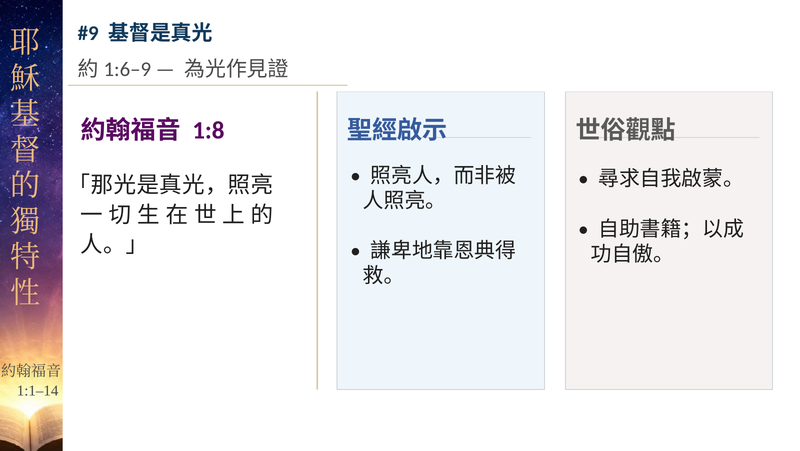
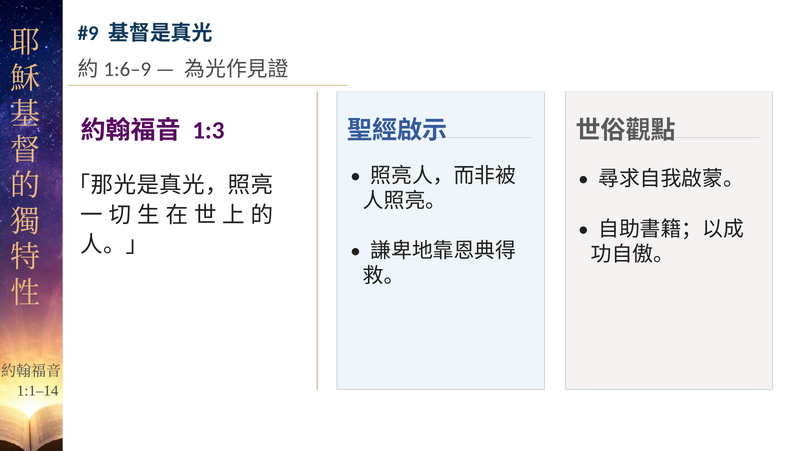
1:8: 1:8 -> 1:3 (208, 130)
